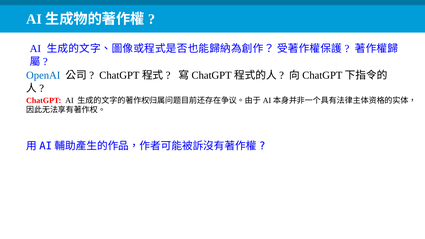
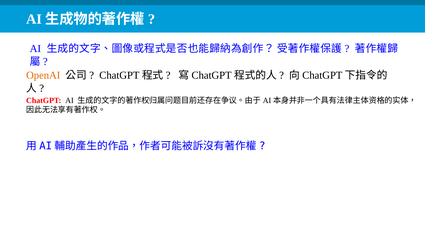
OpenAI colour: blue -> orange (43, 76)
